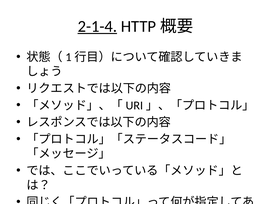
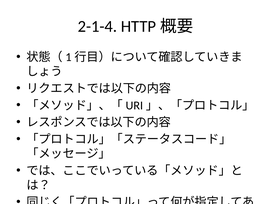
2-1-4 underline: present -> none (97, 26)
